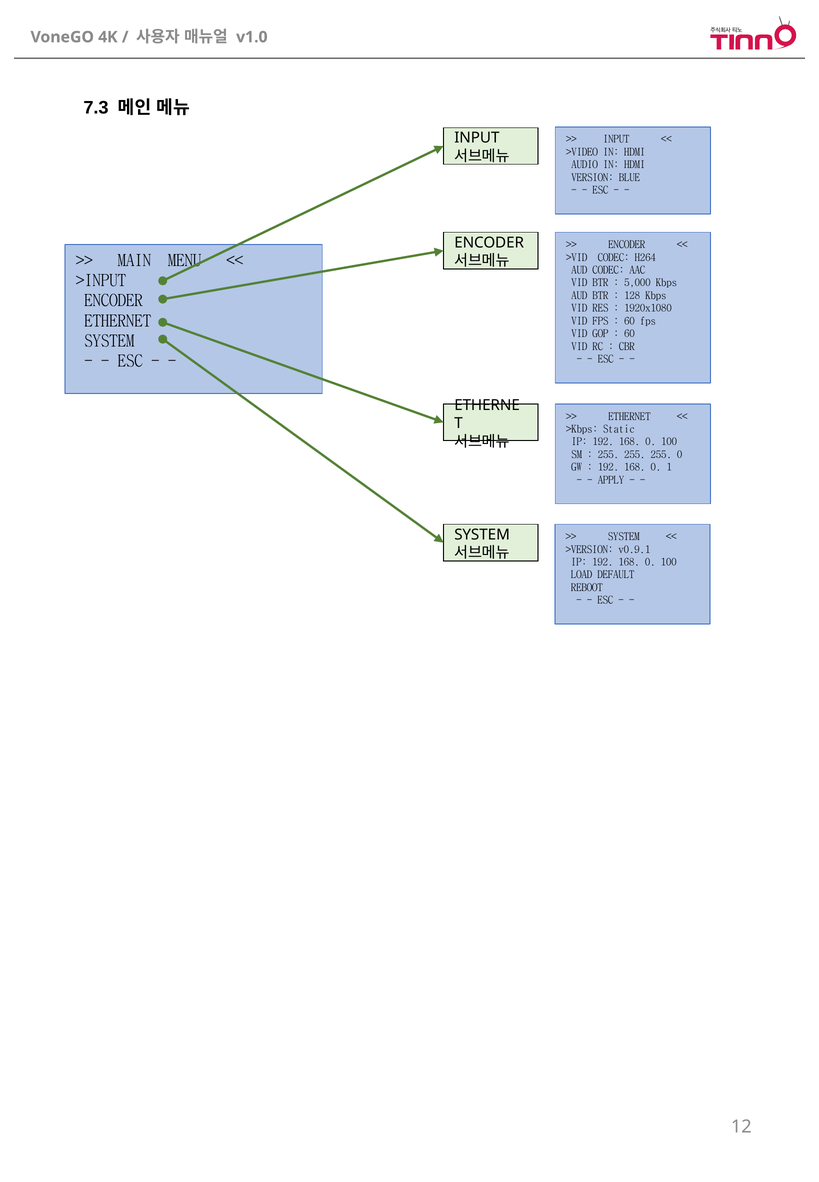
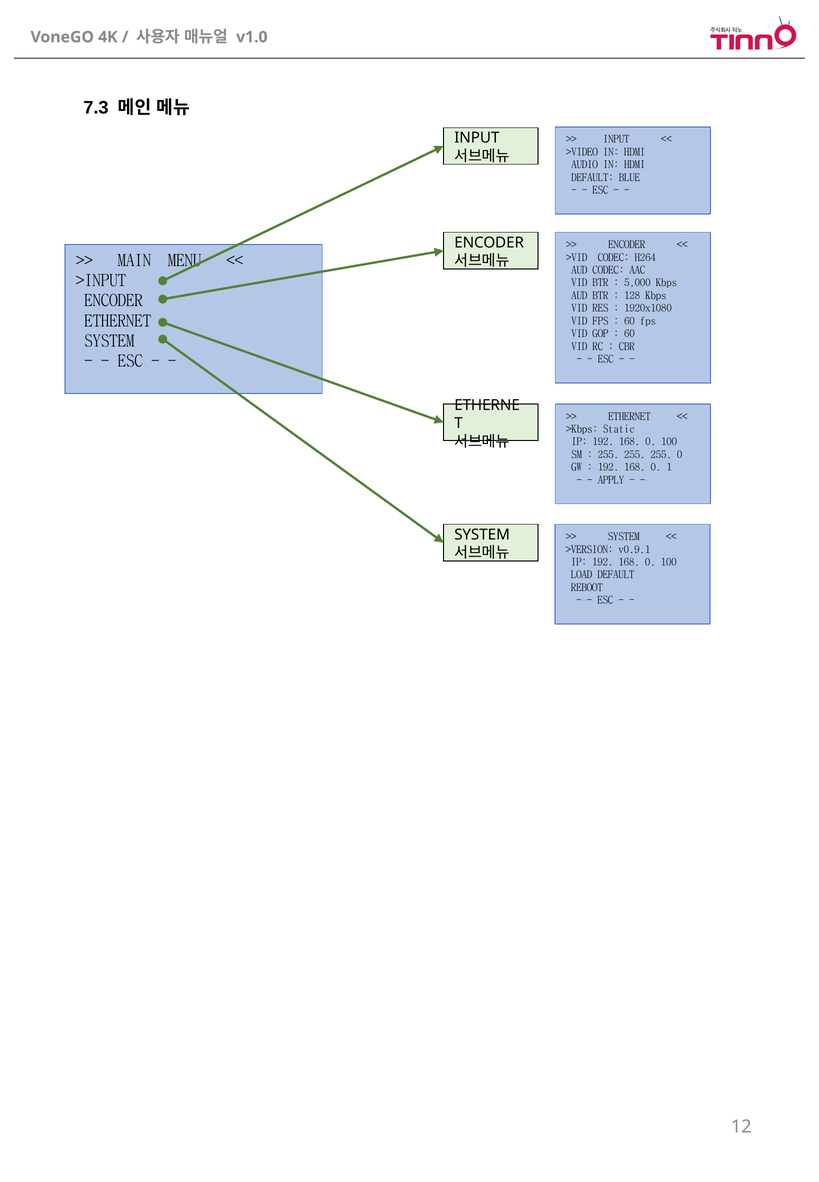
VERSION: VERSION -> DEFAULT (593, 178)
